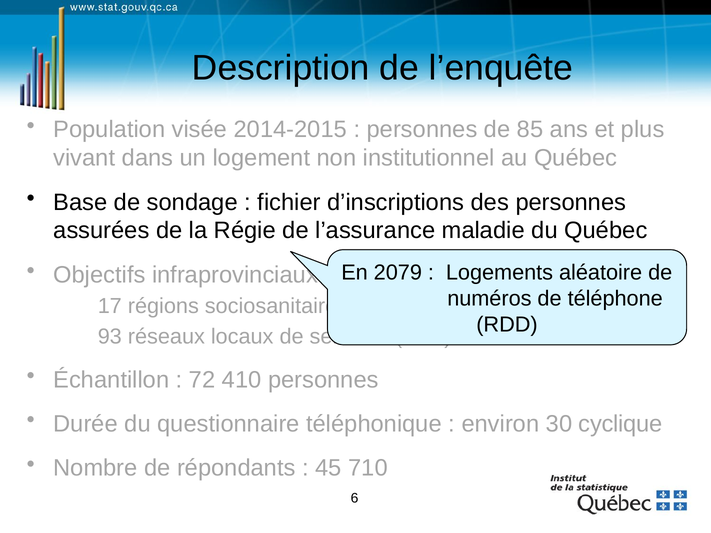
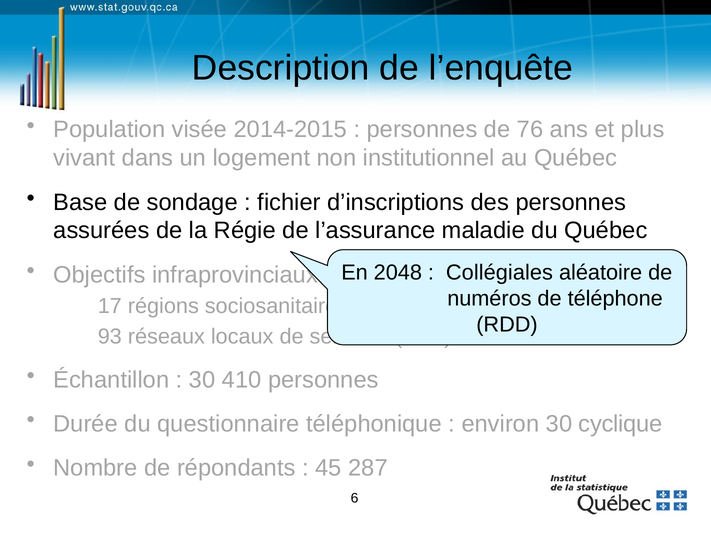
85: 85 -> 76 (530, 130)
2079: 2079 -> 2048 (398, 273)
Logements: Logements -> Collégiales (499, 273)
72: 72 -> 30 (202, 380)
710: 710 -> 287 (368, 468)
